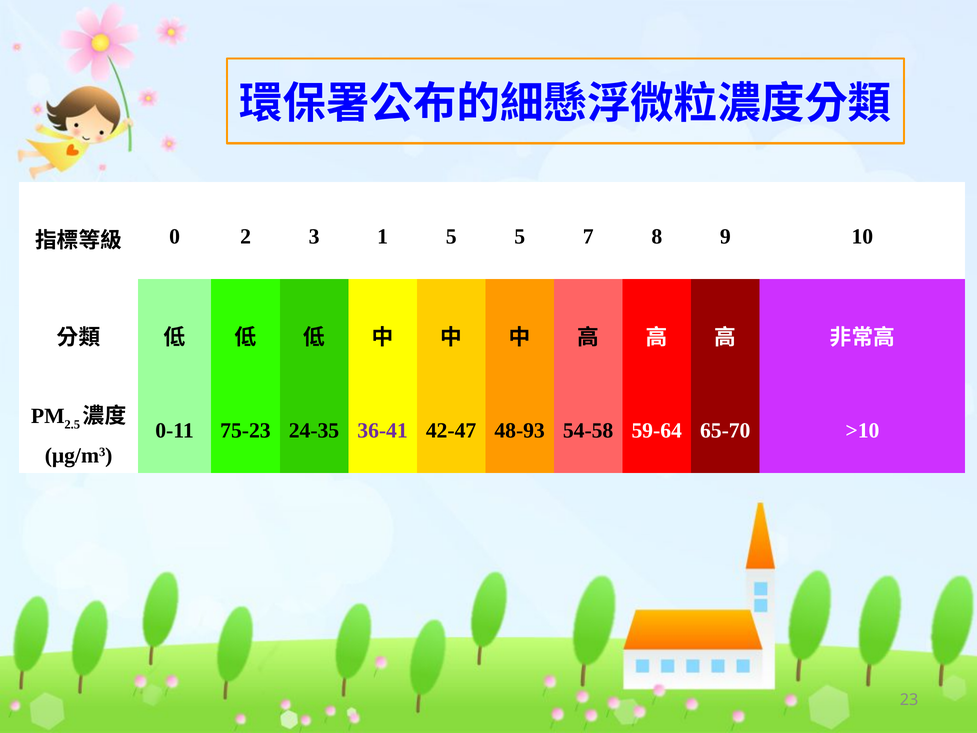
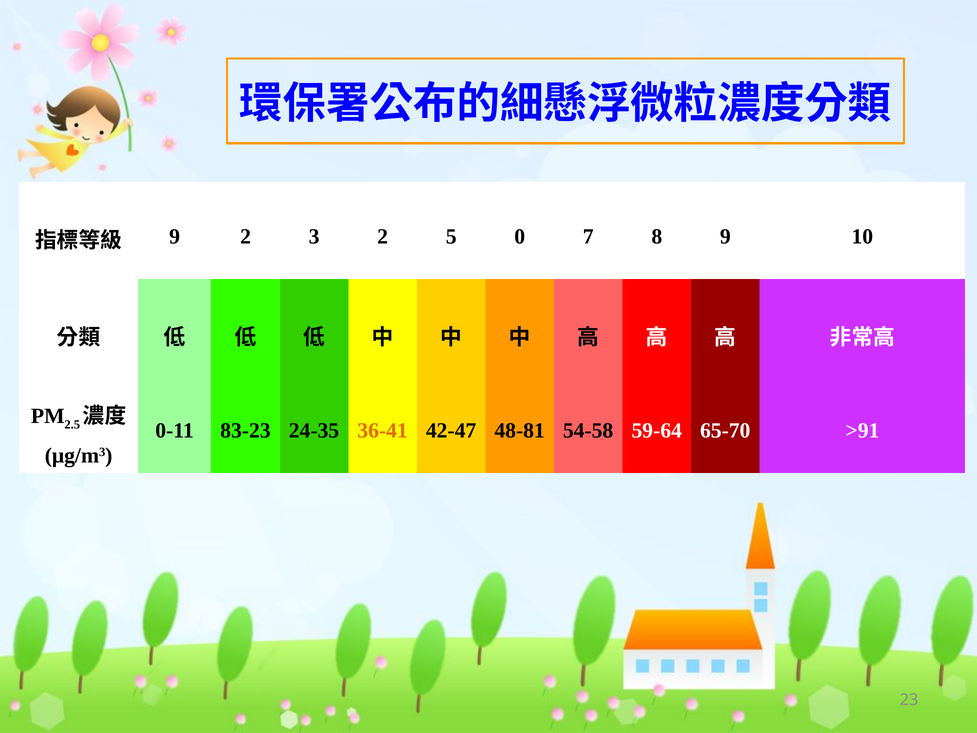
0: 0 -> 9 (175, 236)
3 1: 1 -> 2 (383, 236)
5 5: 5 -> 0 (520, 236)
75-23: 75-23 -> 83-23 (245, 430)
36-41 colour: purple -> orange (383, 430)
48-93: 48-93 -> 48-81 (520, 430)
>10: >10 -> >91 (862, 430)
